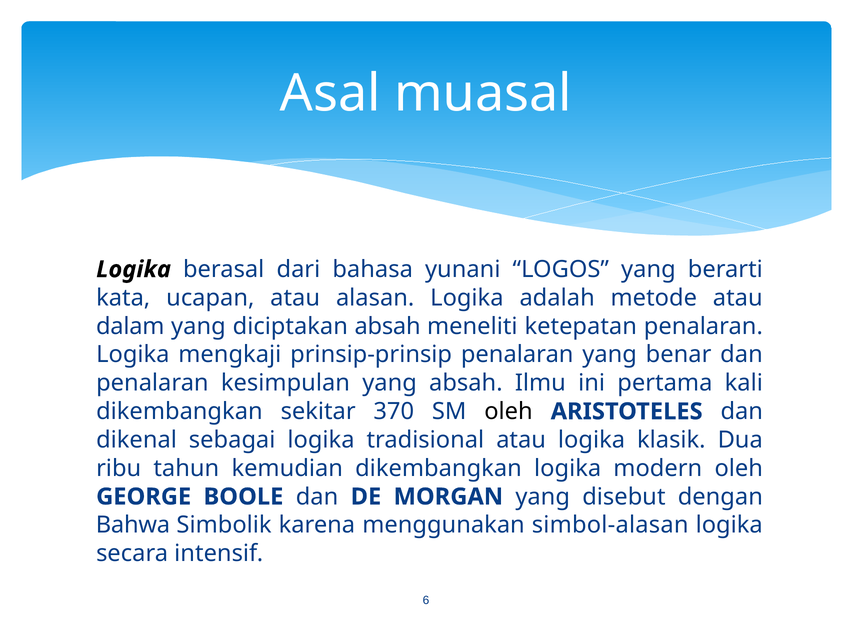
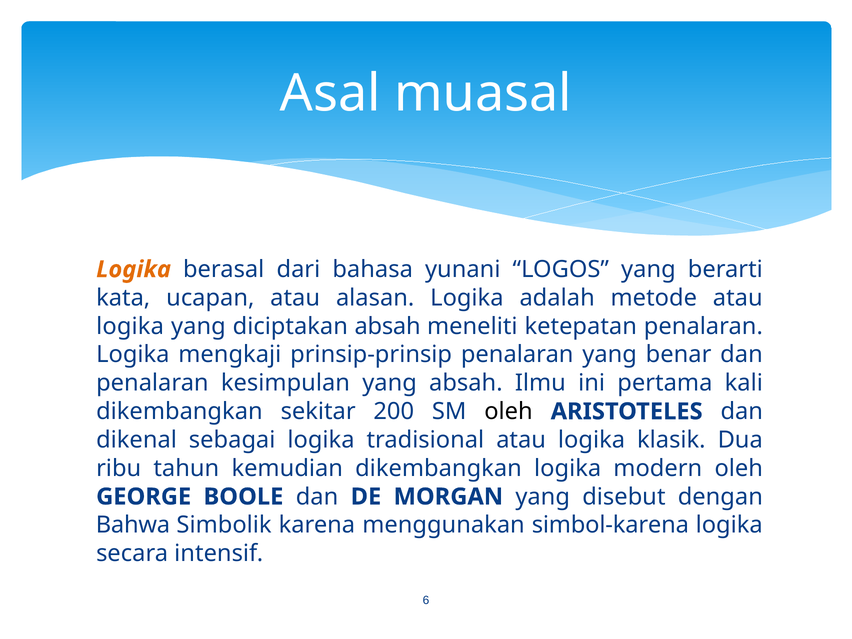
Logika colour: black -> orange (134, 269)
dalam: dalam -> logika (130, 326)
370: 370 -> 200 (394, 411)
simbol-alasan: simbol-alasan -> simbol-karena (610, 525)
